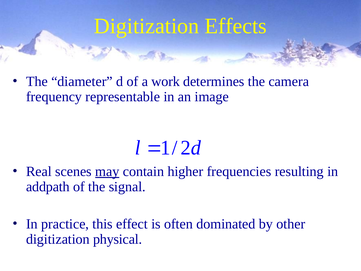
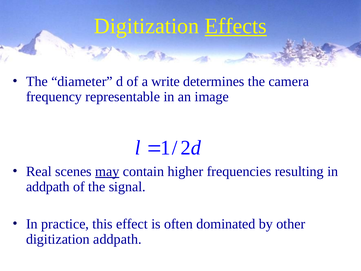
Effects underline: none -> present (236, 26)
work: work -> write (166, 81)
digitization physical: physical -> addpath (117, 239)
